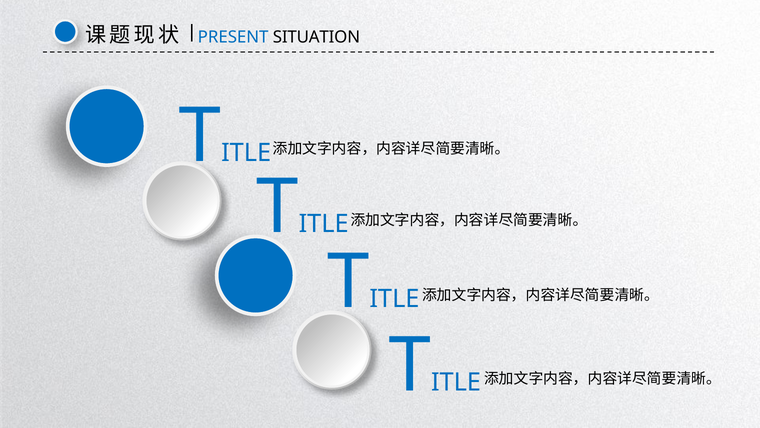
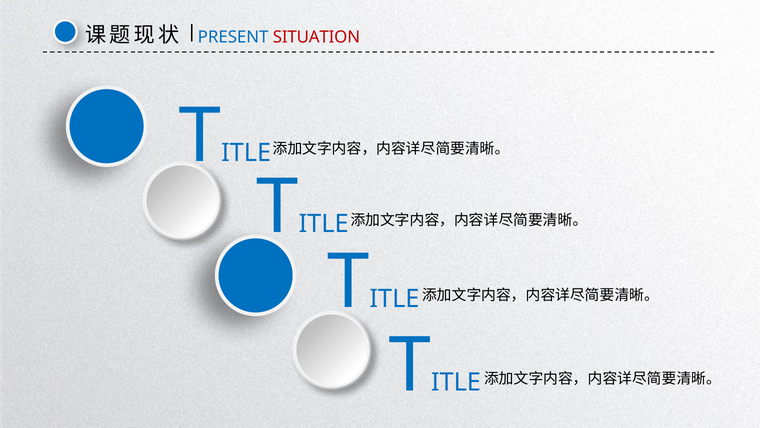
SITUATION colour: black -> red (316, 37)
